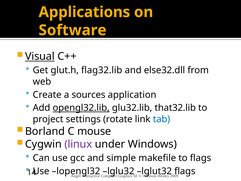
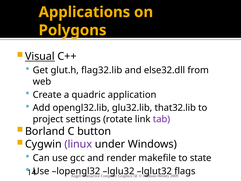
Software: Software -> Polygons (73, 30)
sources: sources -> quadric (88, 95)
opengl32.lib underline: present -> none (81, 108)
tab colour: blue -> purple (161, 119)
mouse: mouse -> button (94, 131)
simple: simple -> render (121, 158)
to flags: flags -> state (201, 158)
